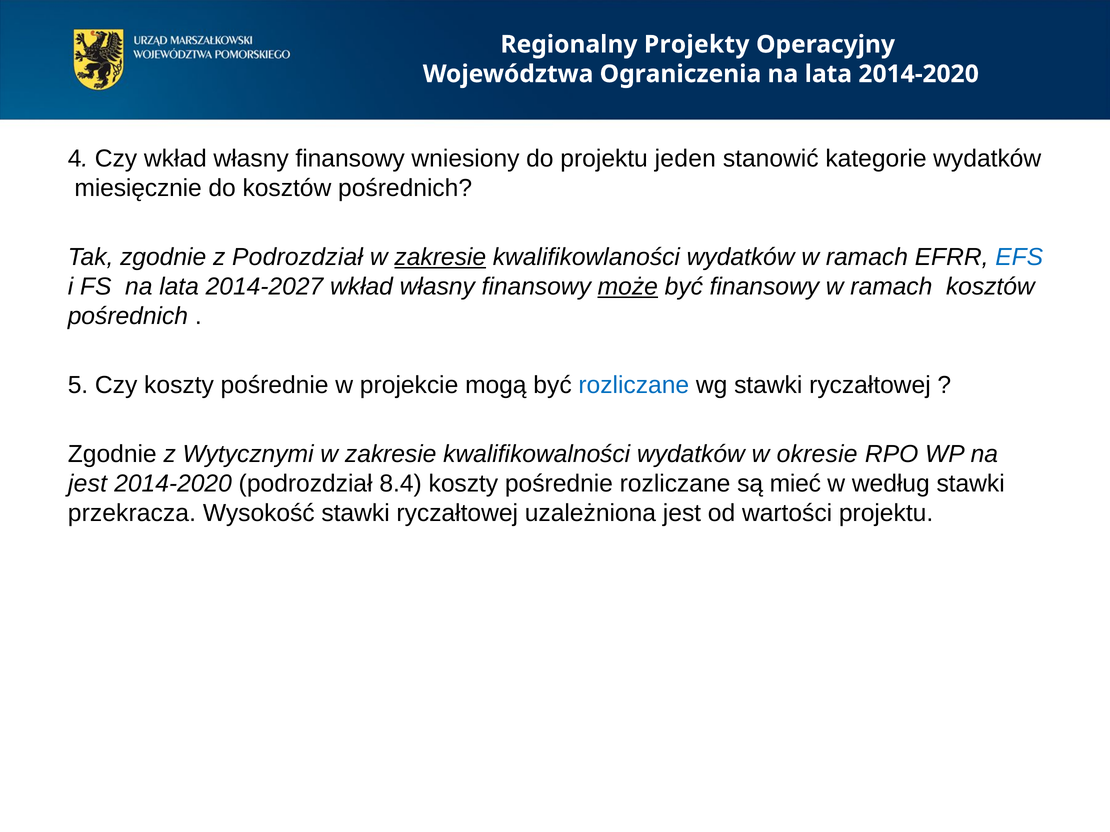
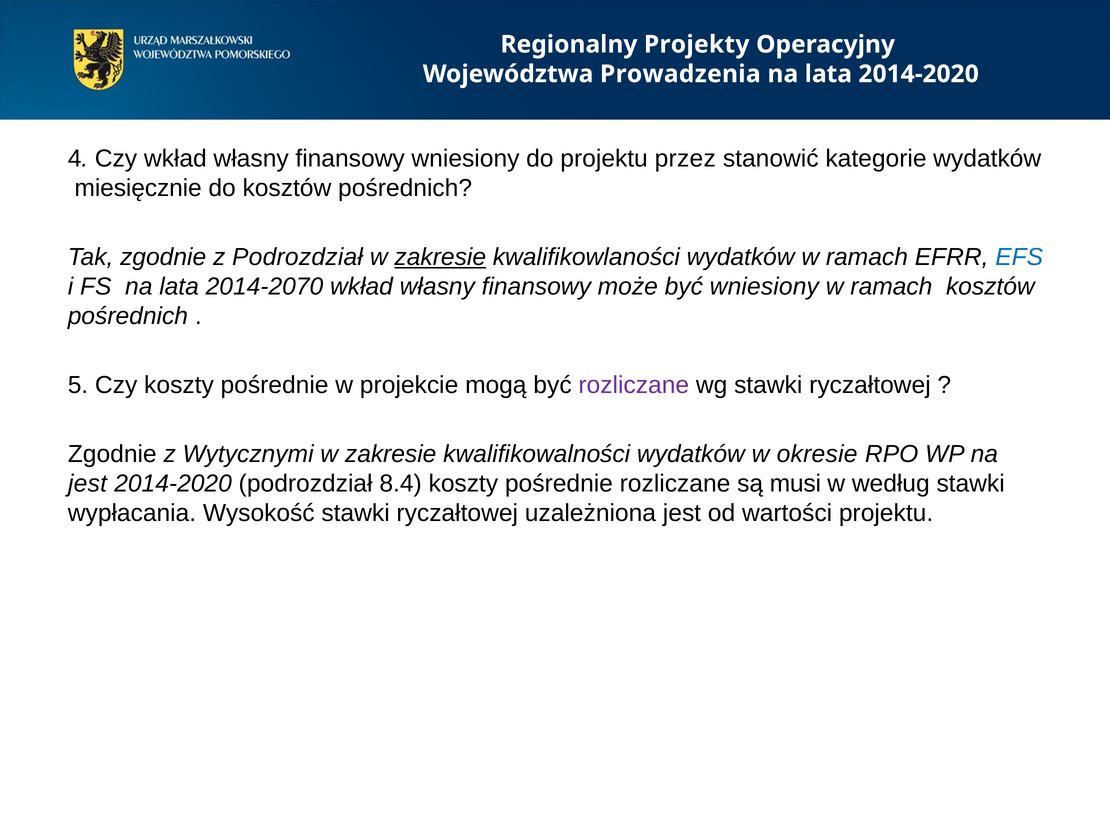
Ograniczenia: Ograniczenia -> Prowadzenia (680, 74)
jeden: jeden -> przez (685, 159)
2014-2027: 2014-2027 -> 2014-2070 (264, 287)
może underline: present -> none (628, 287)
być finansowy: finansowy -> wniesiony (764, 287)
rozliczane colour: blue -> purple (634, 385)
mieć: mieć -> musi (795, 484)
przekracza: przekracza -> wypłacania (132, 514)
